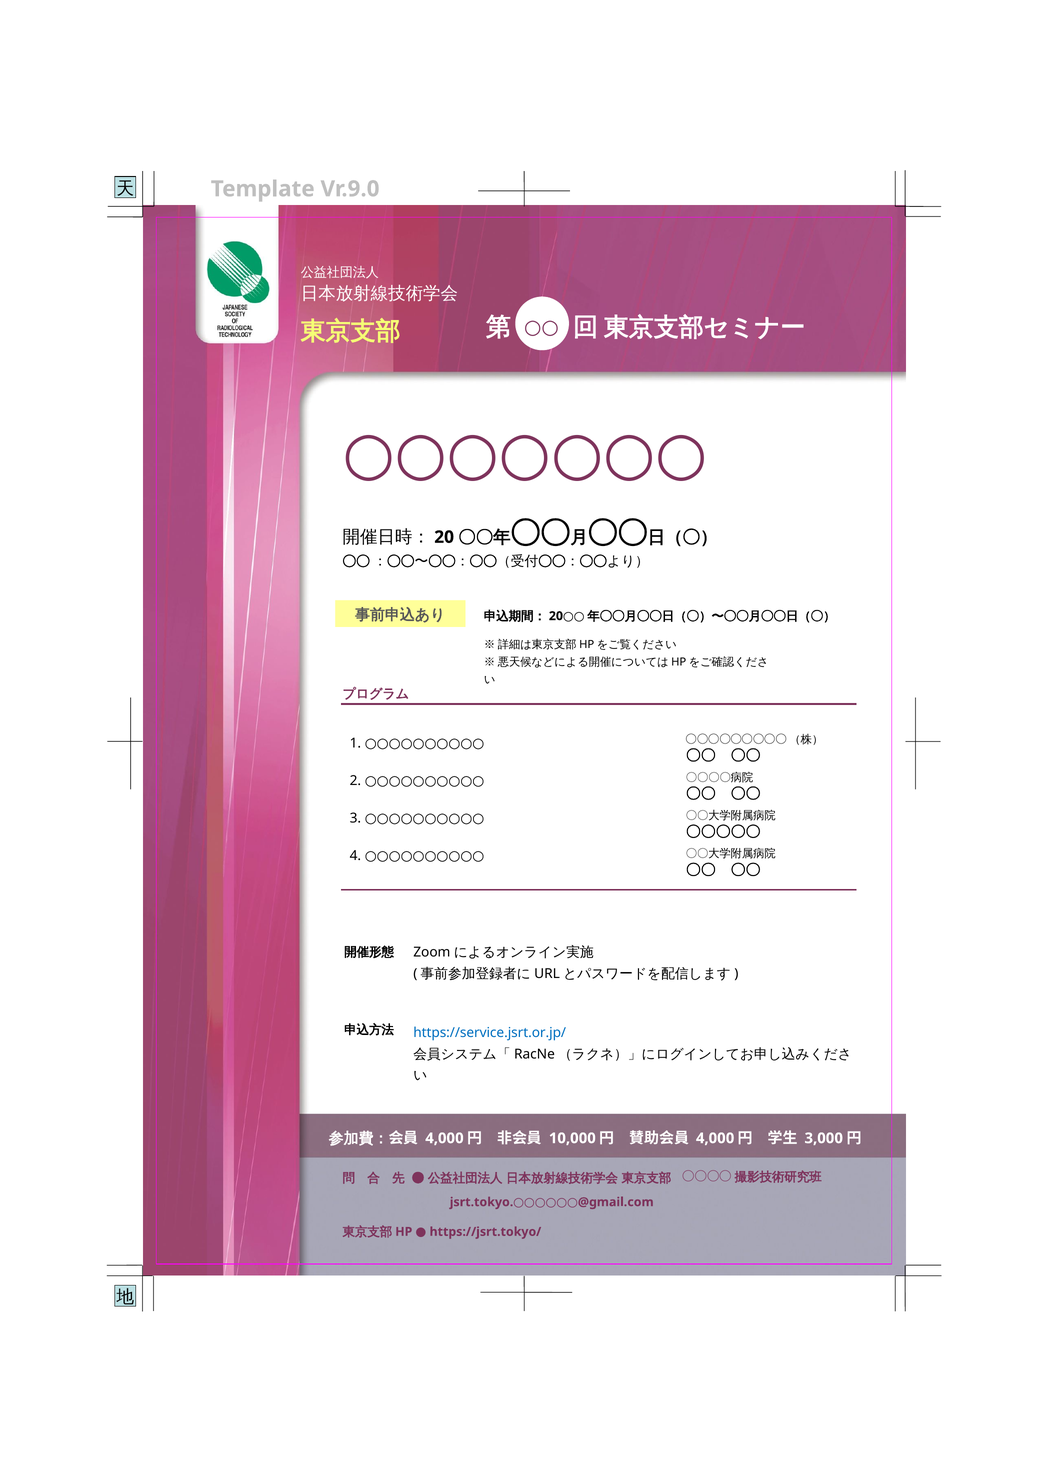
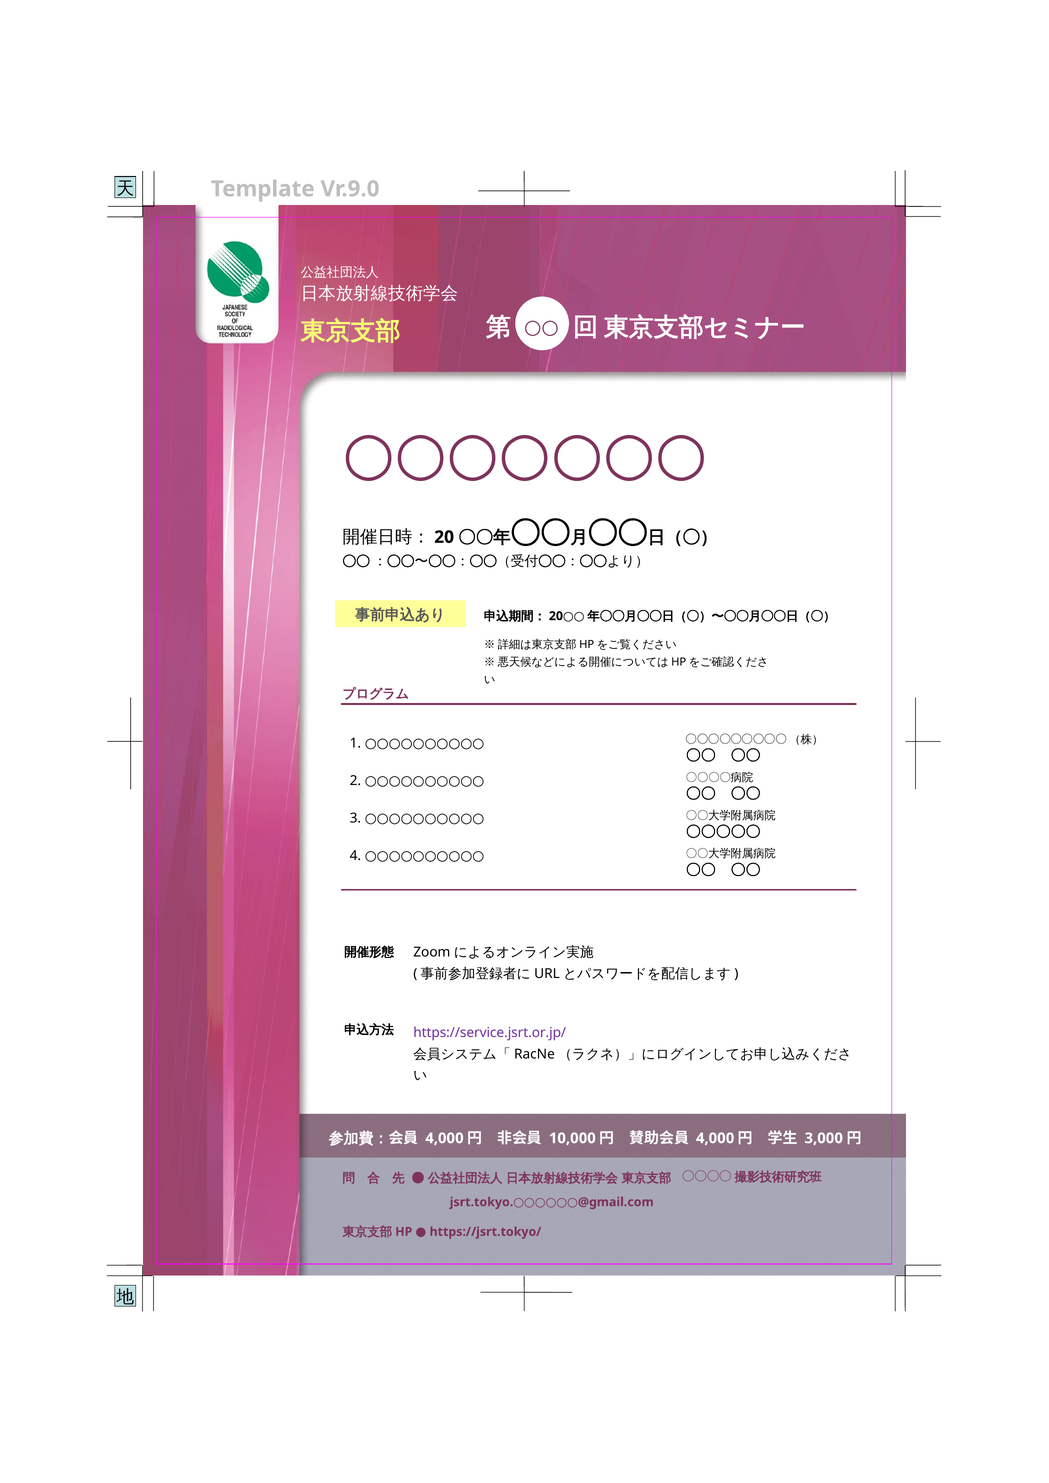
https://service.jsrt.or.jp/ colour: blue -> purple (490, 1033)
